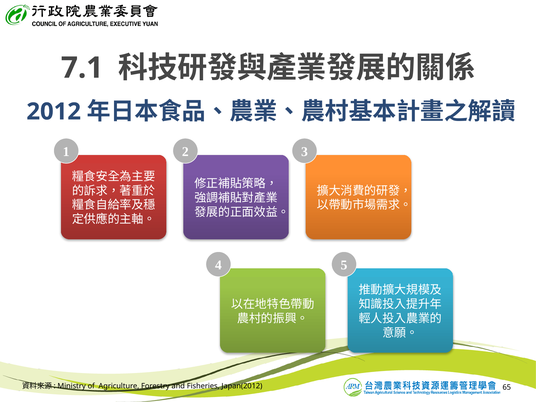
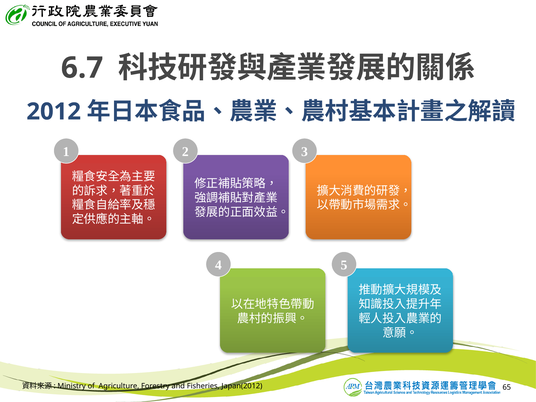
7.1: 7.1 -> 6.7 (82, 68)
